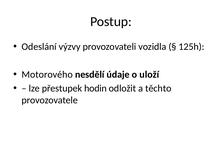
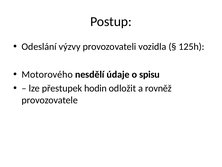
uloží: uloží -> spisu (149, 74)
těchto: těchto -> rovněž (158, 88)
